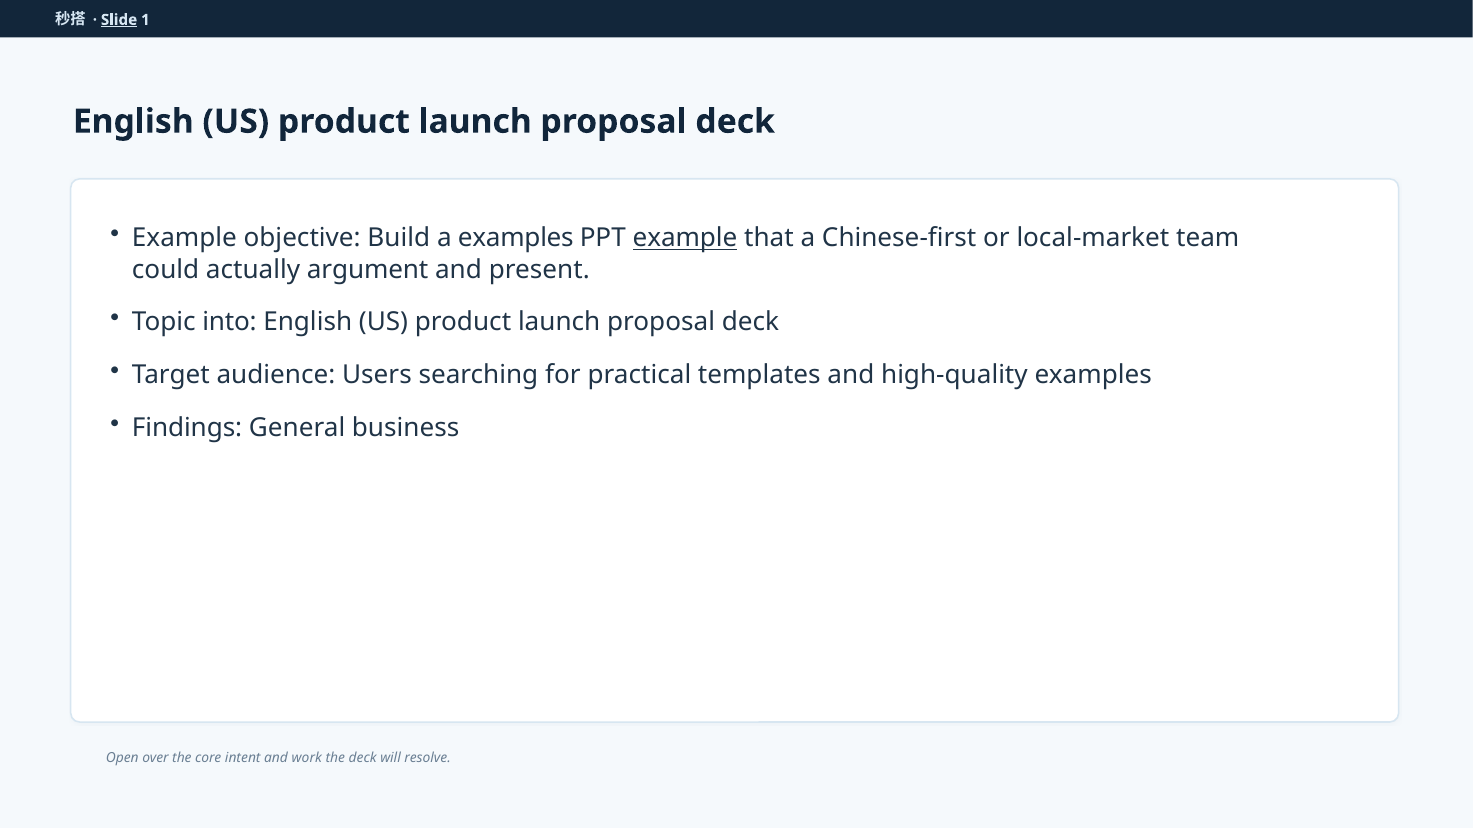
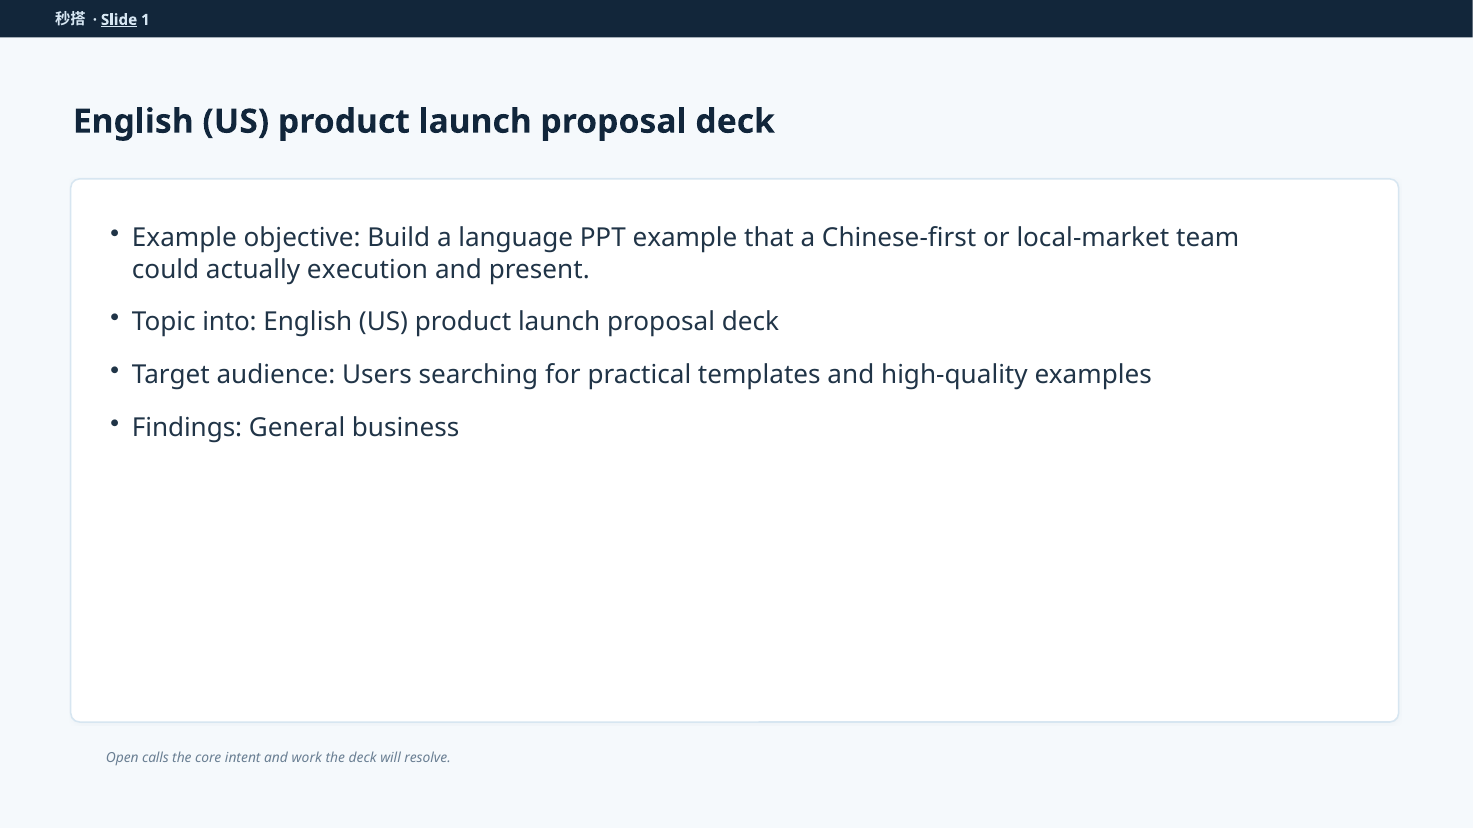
a examples: examples -> language (516, 238)
example underline: present -> none (685, 238)
argument: argument -> execution (368, 270)
over: over -> calls (155, 759)
